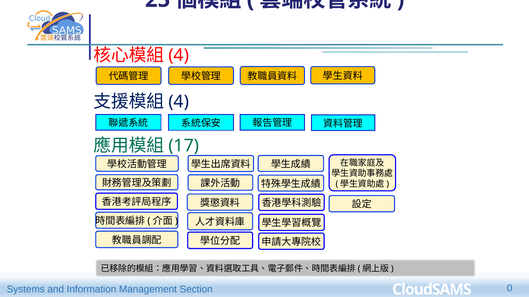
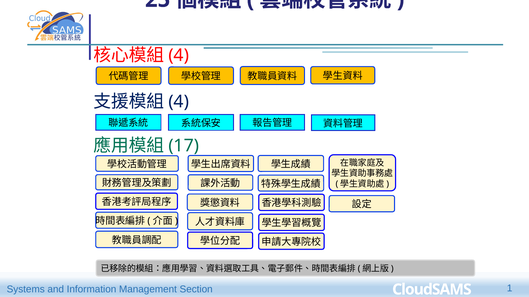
0: 0 -> 1 (510, 289)
